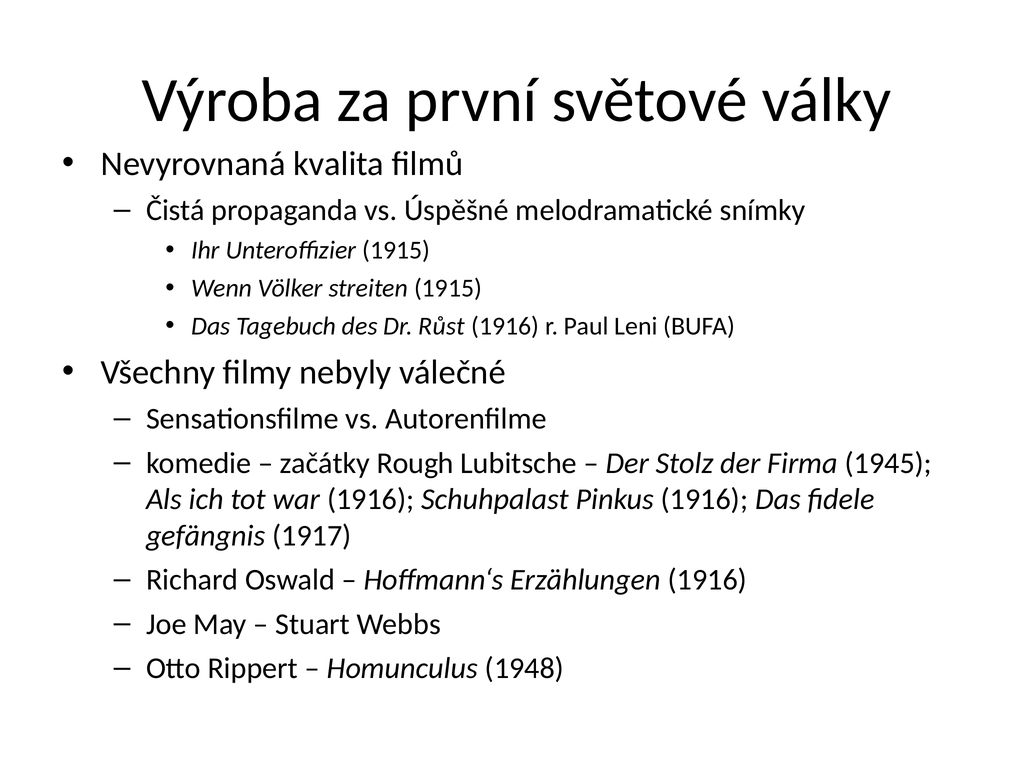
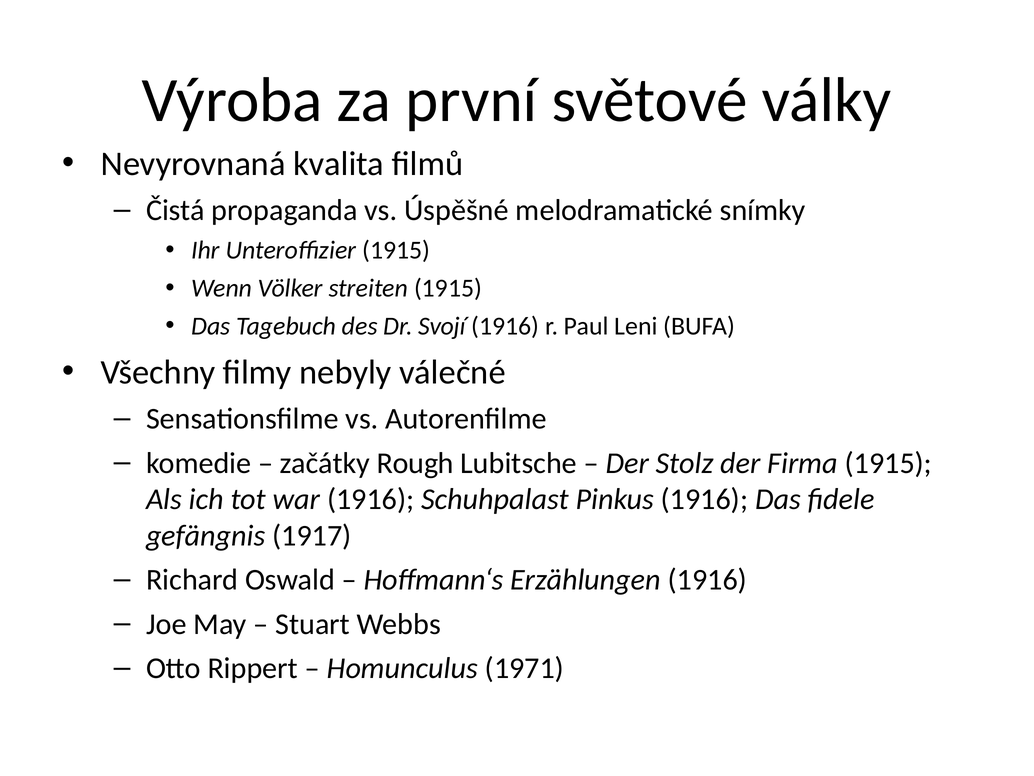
Růst: Růst -> Svojí (442, 326)
Firma 1945: 1945 -> 1915 (888, 463)
1948: 1948 -> 1971 (524, 668)
